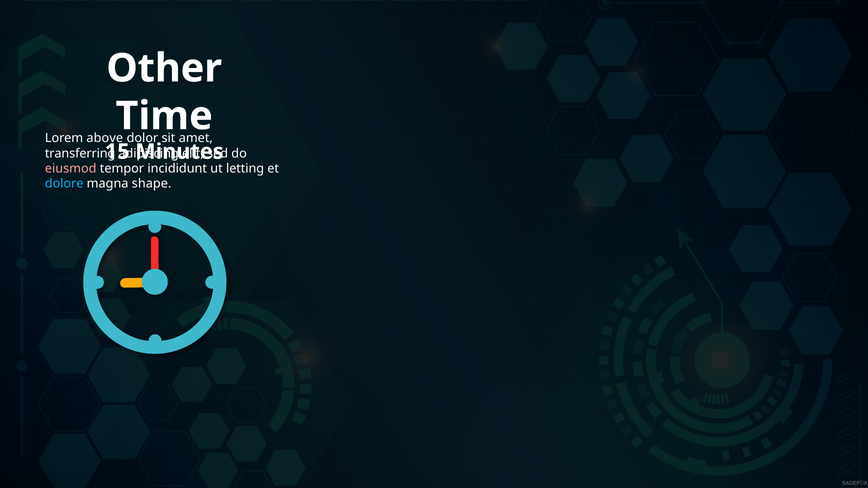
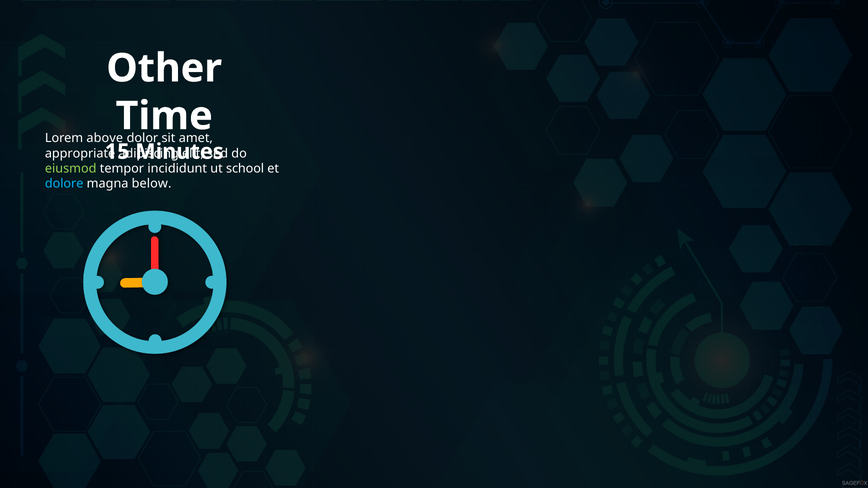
transferring: transferring -> appropriate (80, 153)
eiusmod colour: pink -> light green (71, 169)
letting: letting -> school (245, 169)
shape: shape -> below (152, 184)
